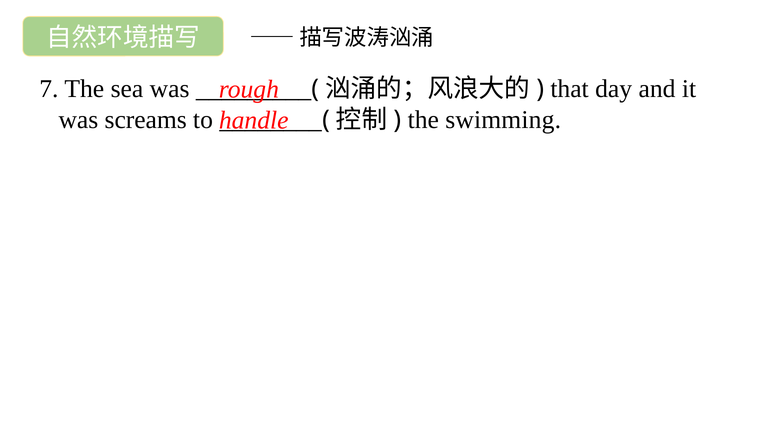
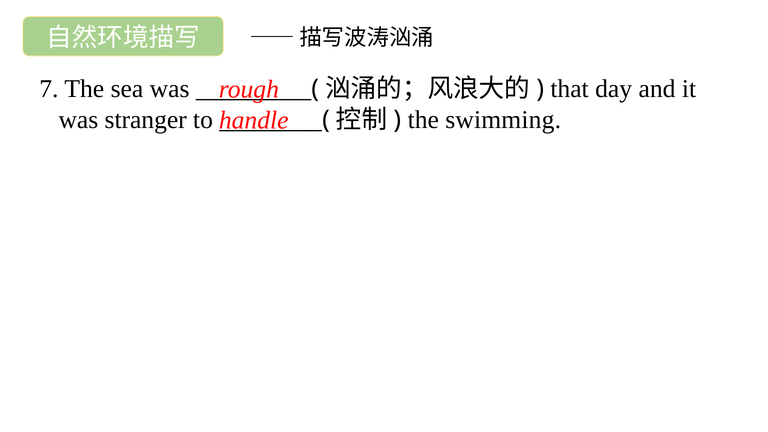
screams: screams -> stranger (146, 120)
